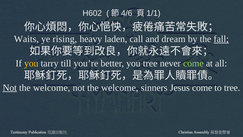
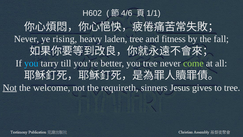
Waits: Waits -> Never (26, 39)
laden call: call -> tree (136, 39)
dream: dream -> fitness (174, 39)
fall underline: present -> none (221, 39)
you colour: yellow -> light blue (31, 63)
welcome: welcome -> requireth (120, 87)
Jesus come: come -> gives (202, 87)
